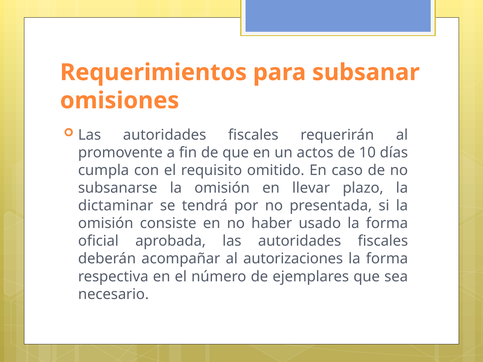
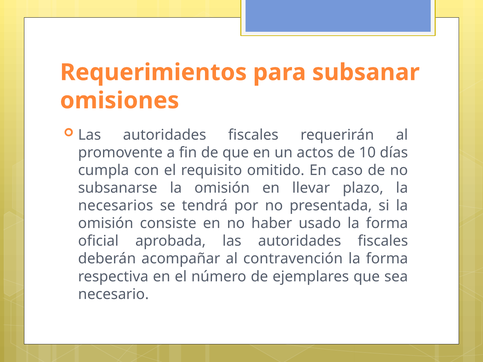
dictaminar: dictaminar -> necesarios (116, 206)
autorizaciones: autorizaciones -> contravención (293, 259)
